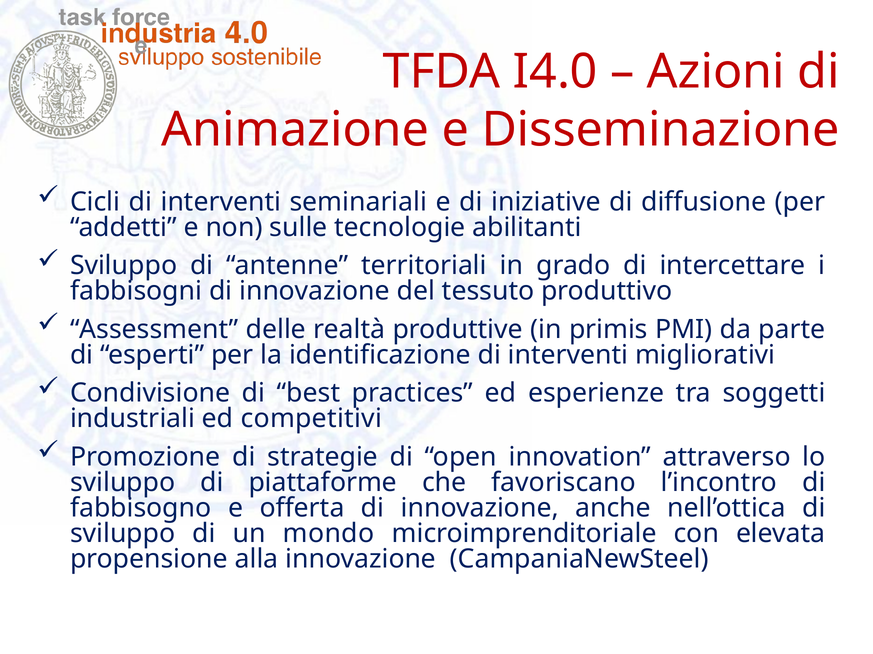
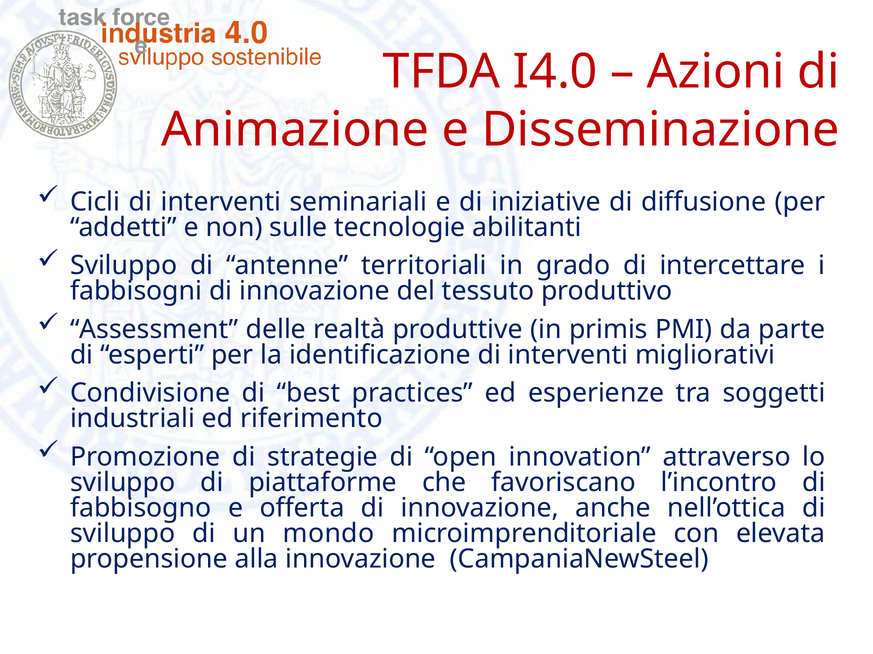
competitivi: competitivi -> riferimento (311, 419)
